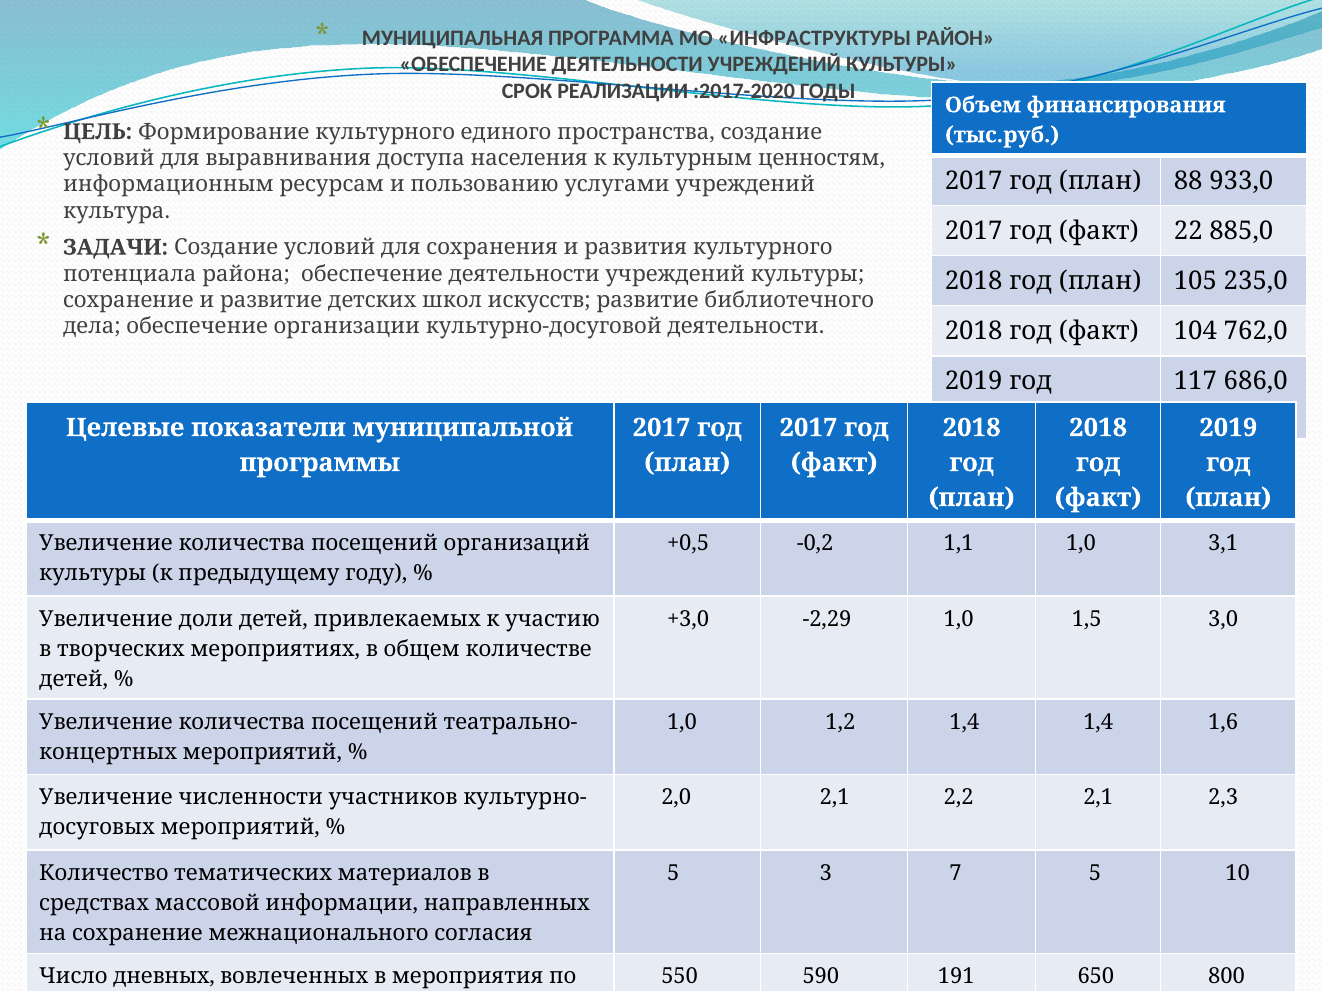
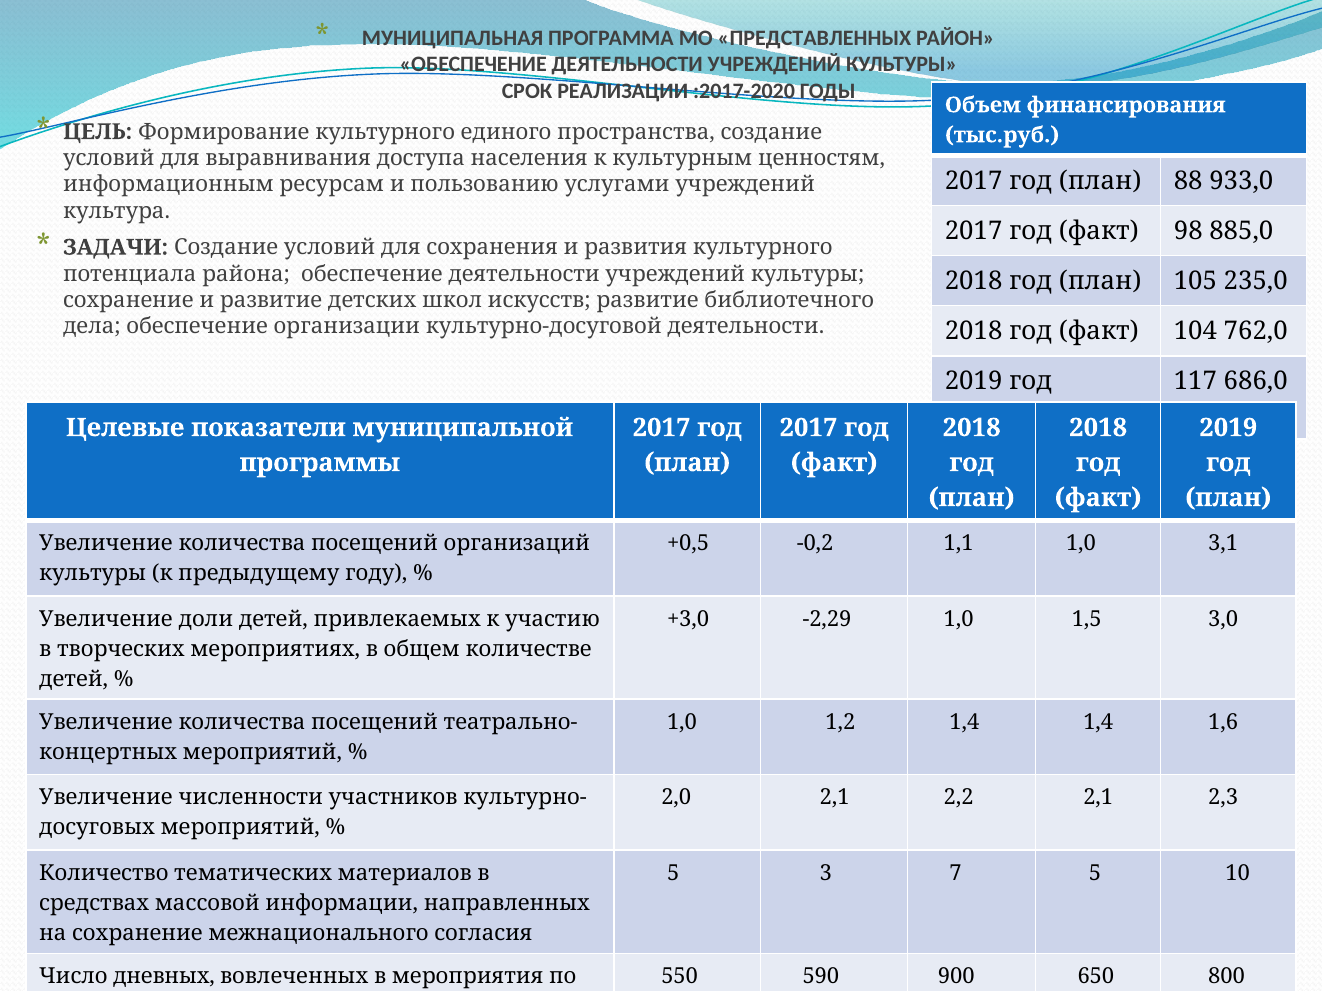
ИНФРАСТРУКТУРЫ: ИНФРАСТРУКТУРЫ -> ПРЕДСТАВЛЕННЫХ (814, 38)
22: 22 -> 98 (1188, 231)
191: 191 -> 900 (956, 977)
